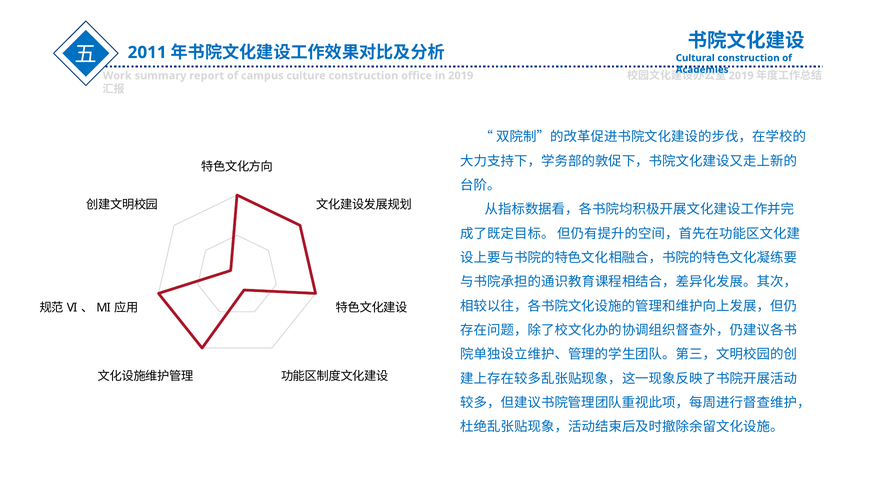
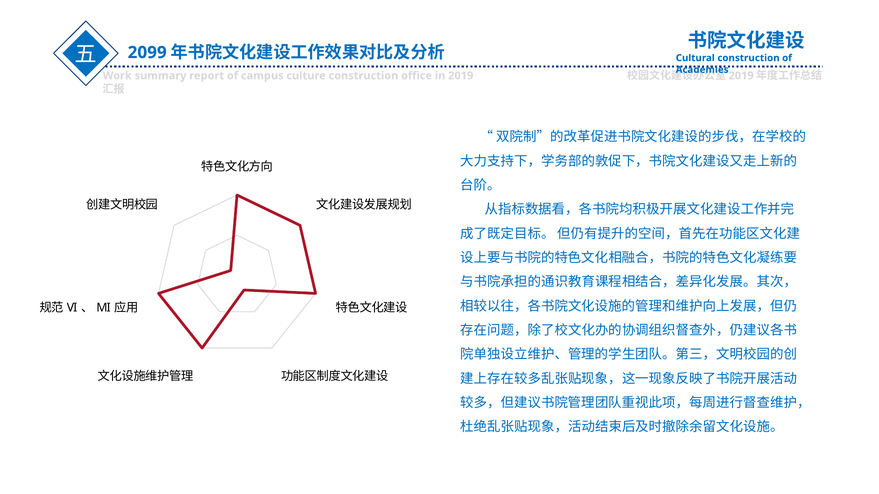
2011: 2011 -> 2099 (147, 53)
